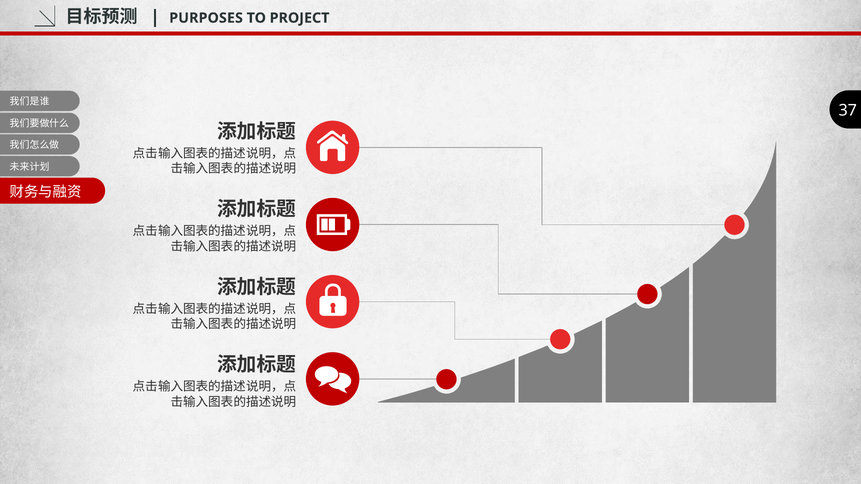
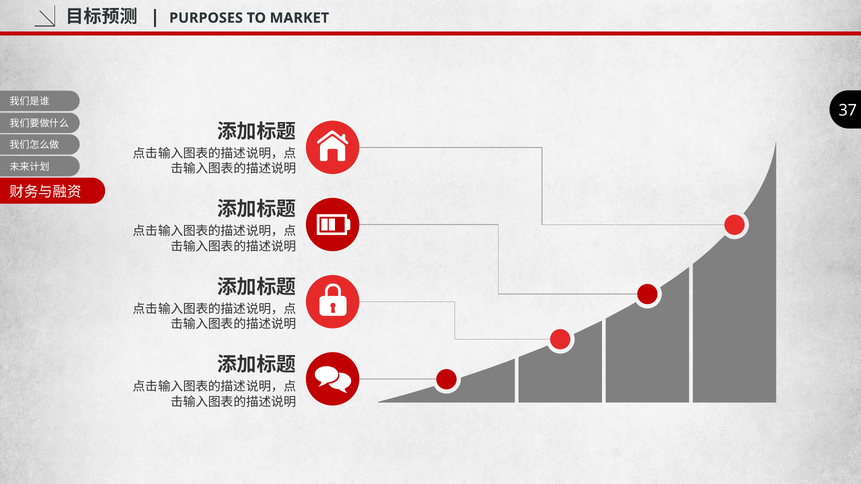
PROJECT: PROJECT -> MARKET (299, 18)
